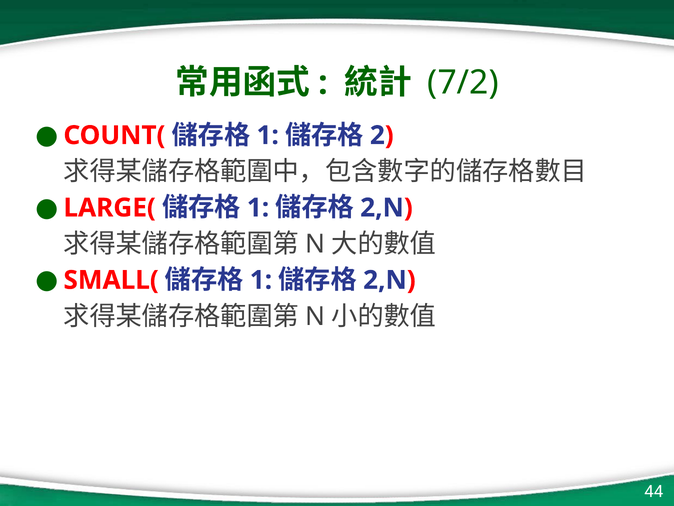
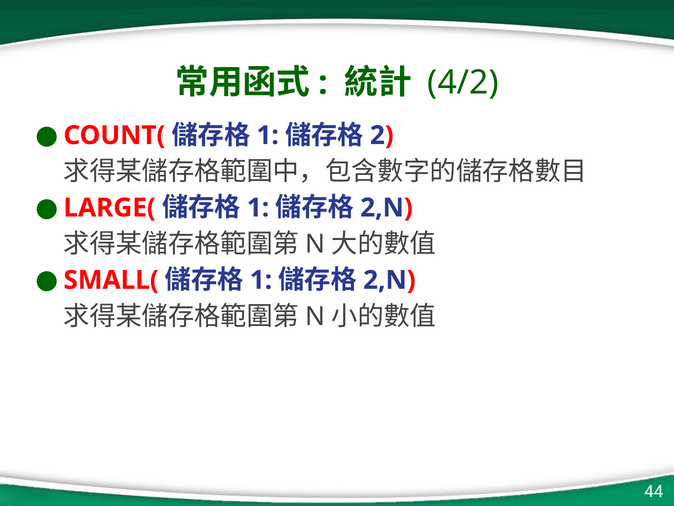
7/2: 7/2 -> 4/2 (463, 83)
